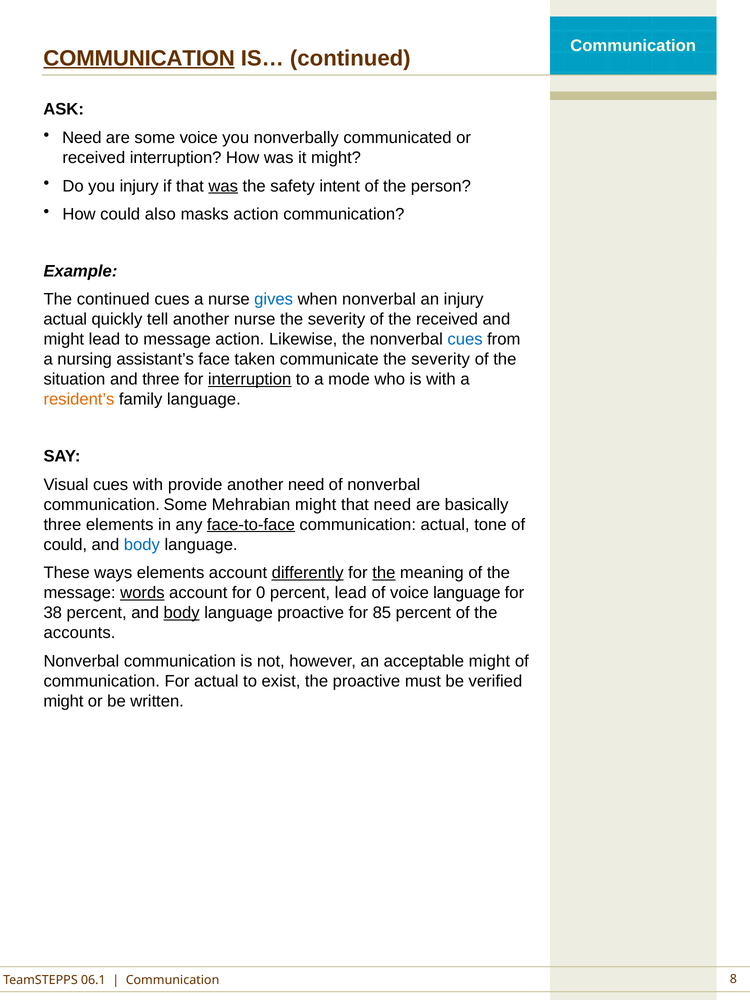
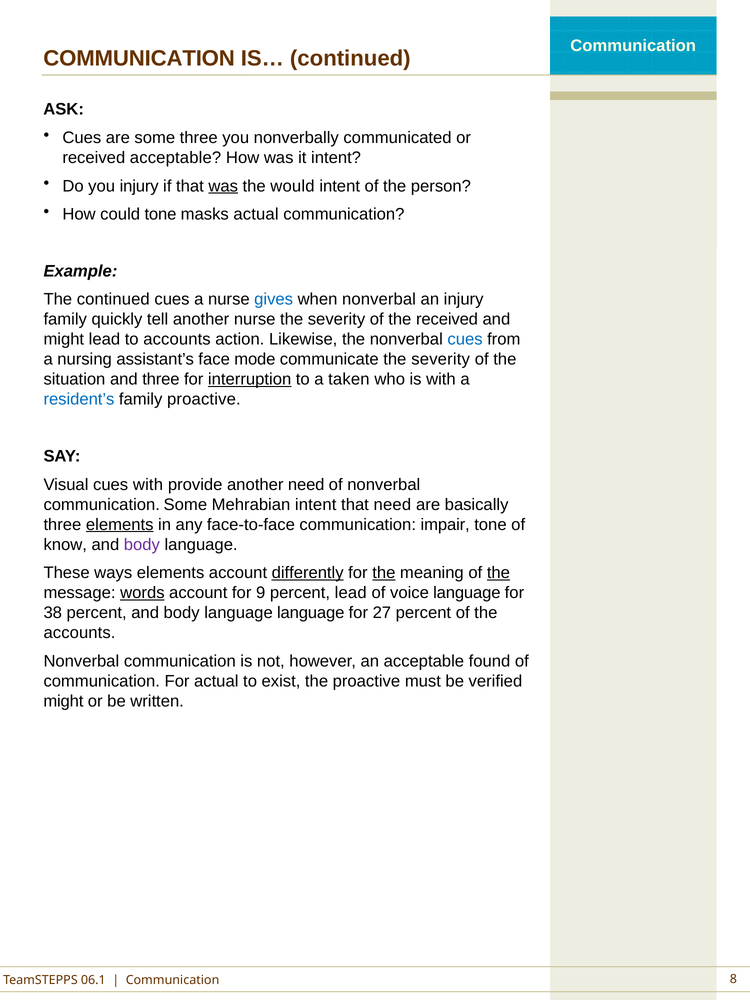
COMMUNICATION underline: present -> none (139, 58)
Need: Need -> Cues (82, 138)
some voice: voice -> three (199, 138)
received interruption: interruption -> acceptable (176, 158)
it might: might -> intent (336, 158)
safety: safety -> would (292, 186)
could also: also -> tone (160, 214)
masks action: action -> actual (256, 214)
actual: actual -> family (65, 319)
to message: message -> accounts (177, 339)
taken: taken -> mode (255, 359)
mode: mode -> taken (349, 379)
resident’s colour: orange -> blue (79, 399)
family language: language -> proactive (204, 399)
Mehrabian might: might -> intent (316, 505)
elements underline: none -> present (120, 525)
face-to-face underline: present -> none (251, 525)
communication actual: actual -> impair (445, 525)
could: could -> know (65, 545)
body colour: blue -> purple (142, 545)
the underline: none -> present (498, 573)
0: 0 -> 9 (261, 593)
body underline: present -> none (182, 613)
language proactive: proactive -> language (311, 613)
85: 85 -> 27 (382, 613)
acceptable might: might -> found (489, 661)
